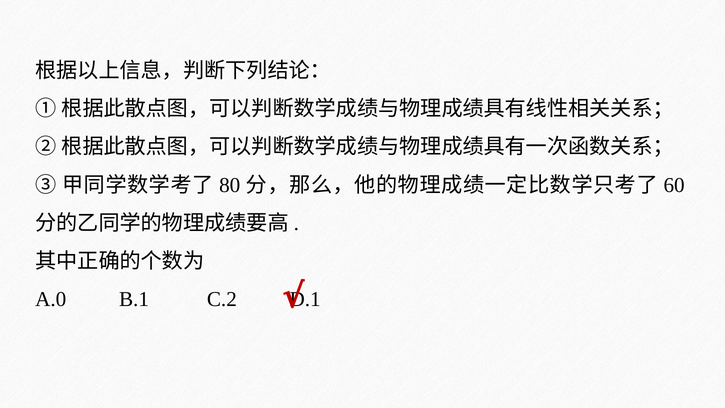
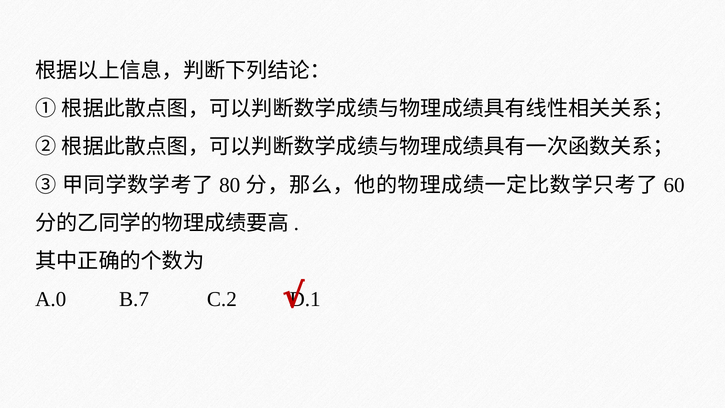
B.1: B.1 -> B.7 (134, 299)
